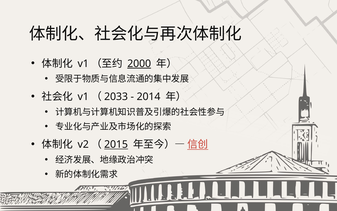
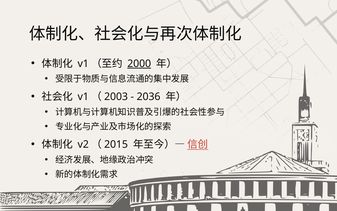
2033: 2033 -> 2003 (116, 97)
2014: 2014 -> 2036 (149, 97)
2015 underline: present -> none (116, 144)
